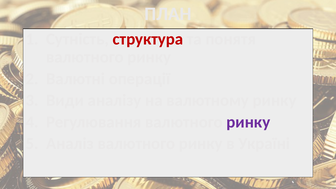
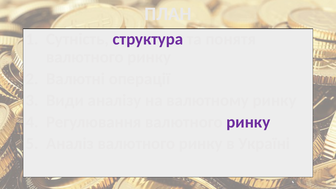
структура colour: red -> purple (148, 39)
